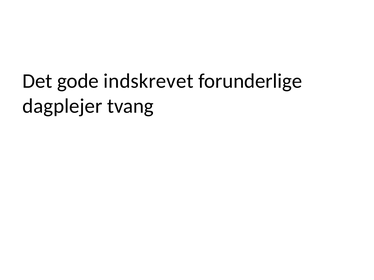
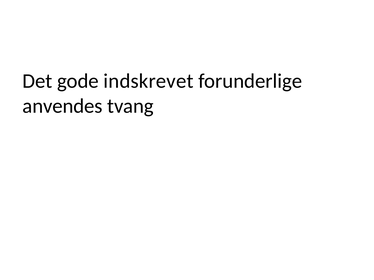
dagplejer: dagplejer -> anvendes (62, 106)
